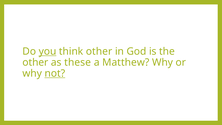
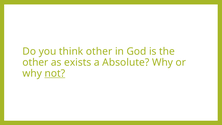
you underline: present -> none (48, 51)
these: these -> exists (78, 62)
Matthew: Matthew -> Absolute (126, 62)
